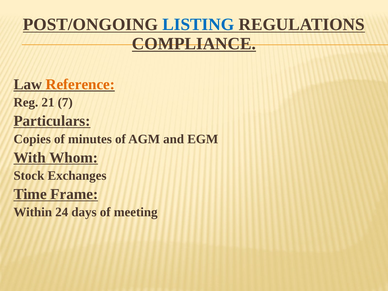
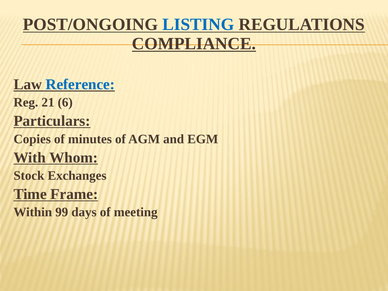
Reference colour: orange -> blue (80, 84)
7: 7 -> 6 (65, 102)
24: 24 -> 99 (62, 212)
